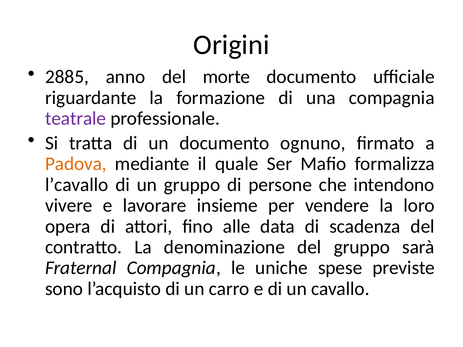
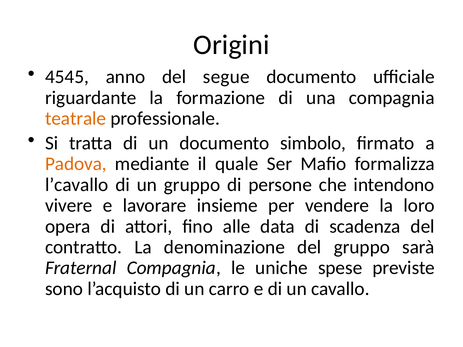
2885: 2885 -> 4545 (67, 77)
morte: morte -> segue (226, 77)
teatrale colour: purple -> orange (76, 119)
ognuno: ognuno -> simbolo (313, 143)
